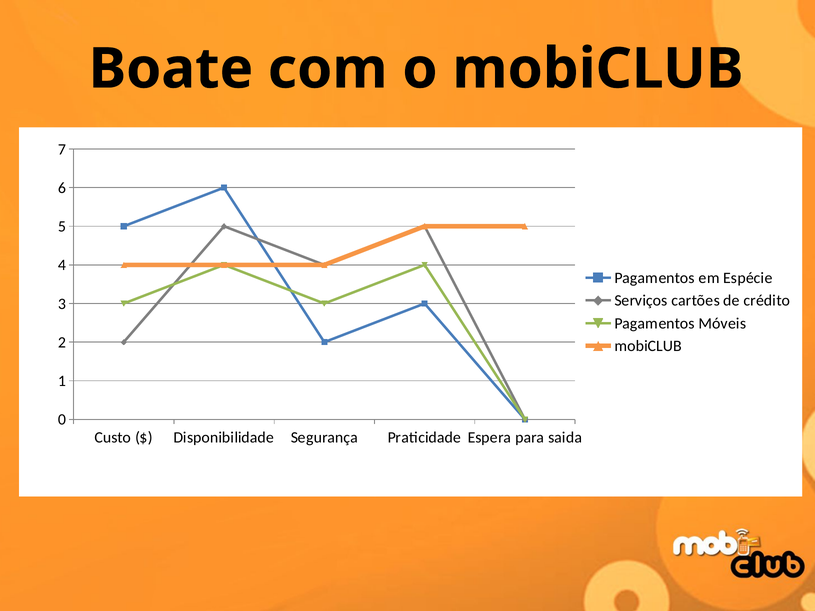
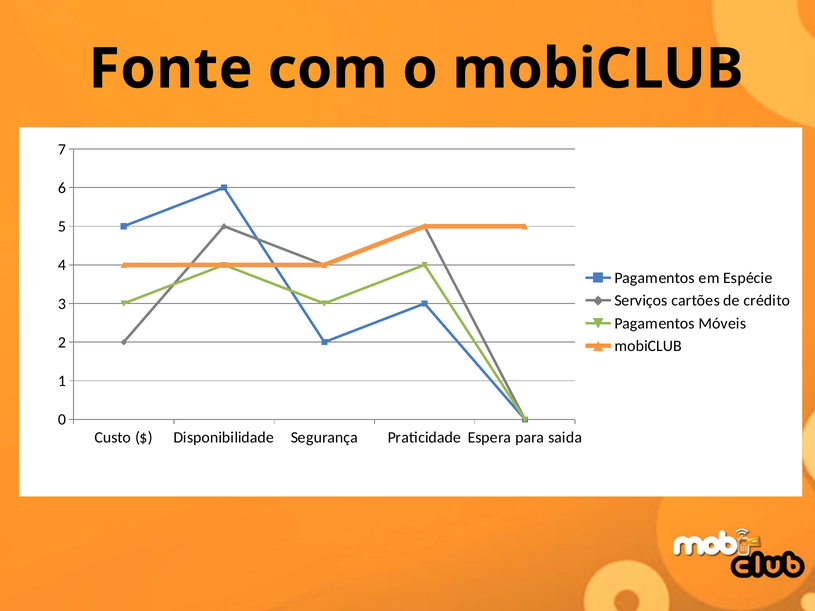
Boate: Boate -> Fonte (171, 69)
